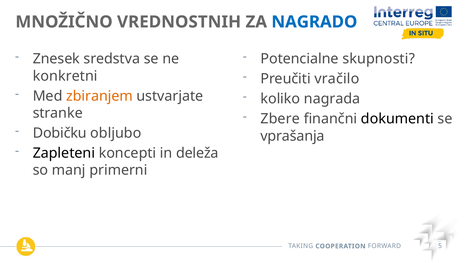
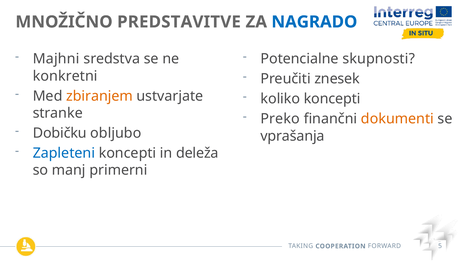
VREDNOSTNIH: VREDNOSTNIH -> PREDSTAVITVE (179, 22)
Znesek: Znesek -> Majhni (56, 59)
vračilo: vračilo -> znesek (337, 79)
koliko nagrada: nagrada -> koncepti (332, 99)
Zbere: Zbere -> Preko (280, 119)
dokumenti colour: black -> orange (397, 119)
Zapleteni colour: black -> blue (64, 153)
